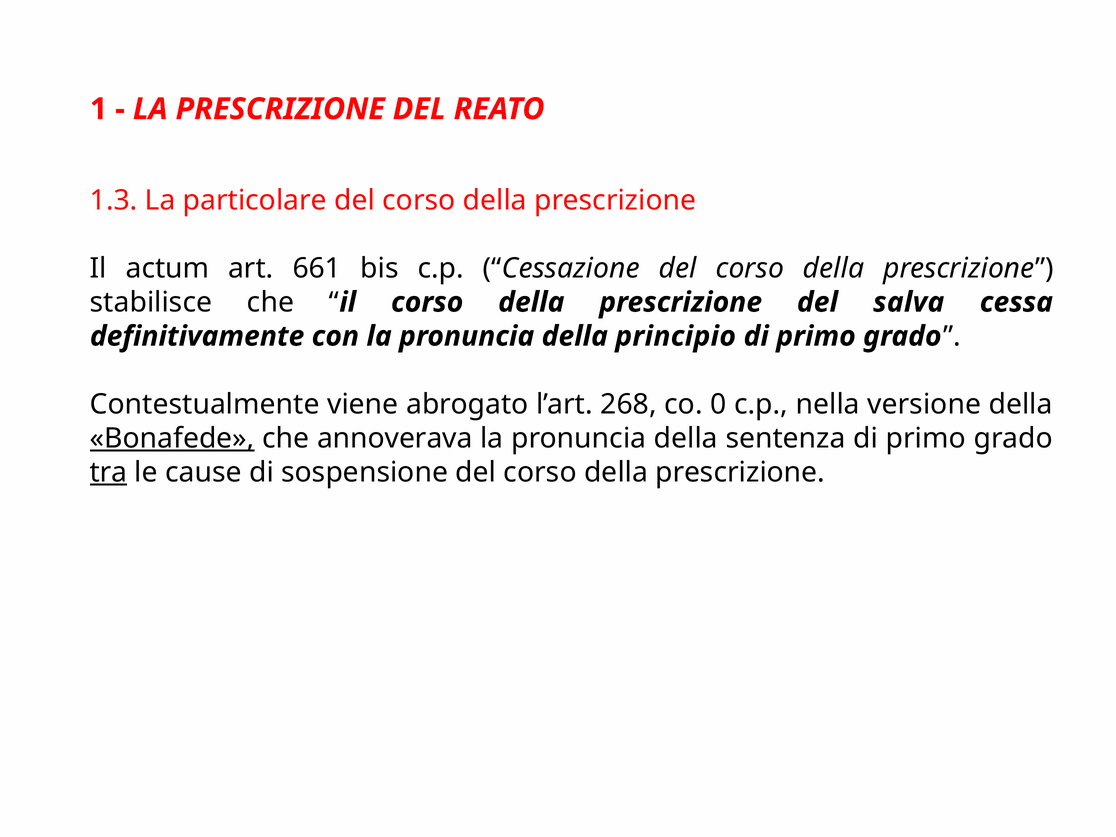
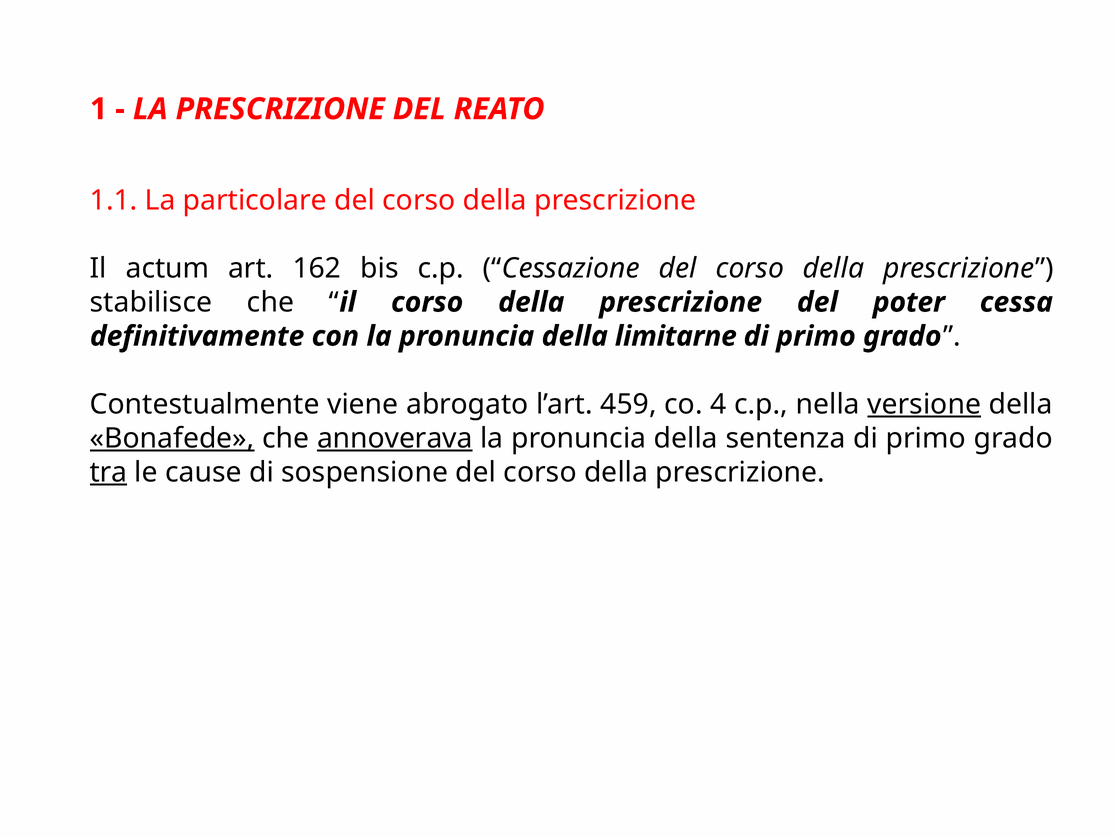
1.3: 1.3 -> 1.1 (114, 200)
661: 661 -> 162 (317, 268)
salva: salva -> poter (909, 302)
principio: principio -> limitarne (676, 336)
268: 268 -> 459 (628, 404)
0: 0 -> 4 (718, 404)
versione underline: none -> present (924, 404)
annoverava underline: none -> present (395, 438)
